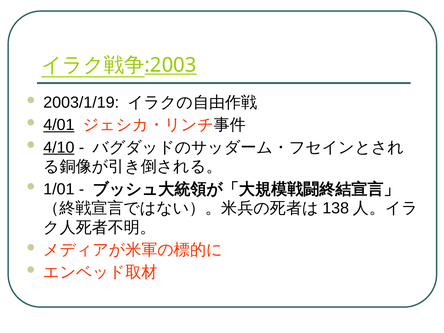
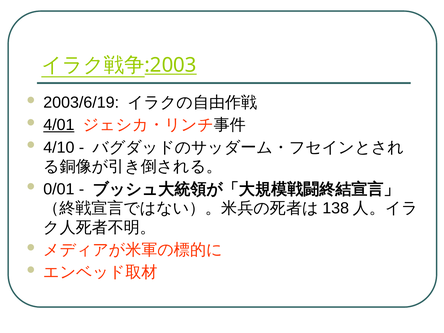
2003/1/19: 2003/1/19 -> 2003/6/19 (81, 103)
4/10 underline: present -> none (59, 147)
1/01: 1/01 -> 0/01 (59, 189)
